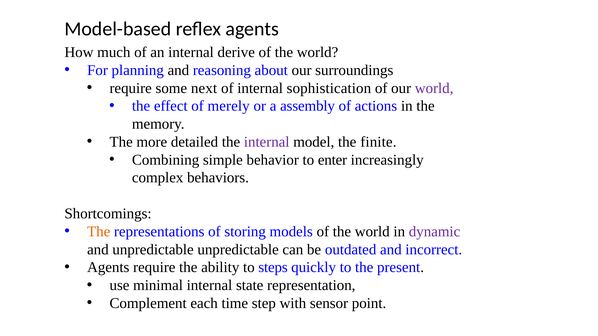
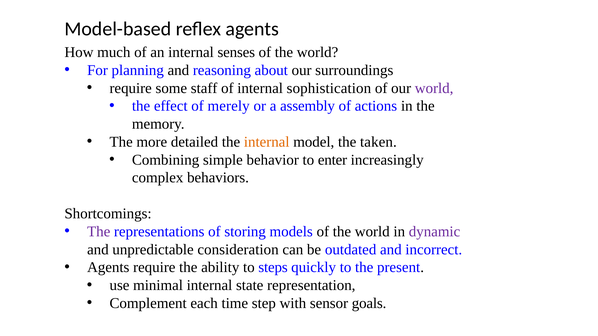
derive: derive -> senses (236, 52)
next: next -> staff (204, 88)
internal colour: purple -> orange (267, 142)
finite: finite -> taken (378, 142)
The colour: orange -> purple (99, 232)
unpredictable unpredictable: unpredictable -> consideration (238, 250)
point: point -> goals (369, 304)
